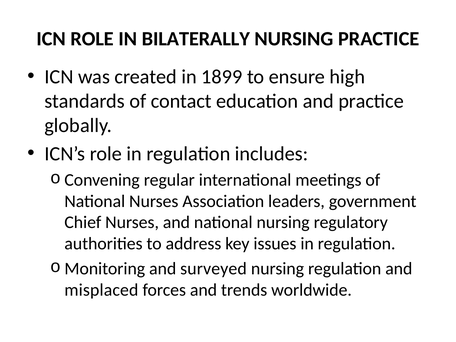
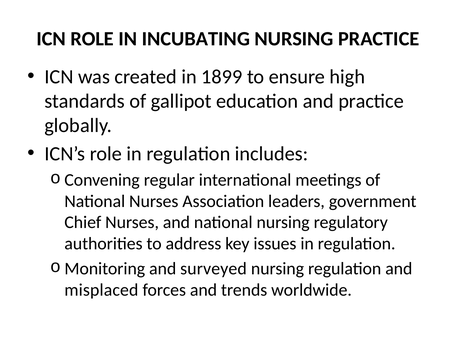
BILATERALLY: BILATERALLY -> INCUBATING (196, 39)
contact: contact -> gallipot (181, 101)
